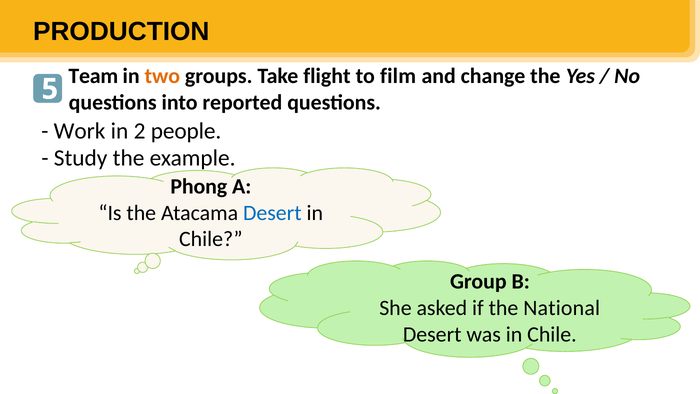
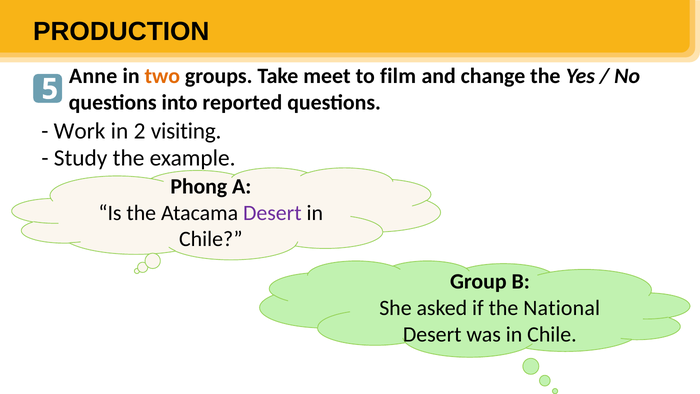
Team: Team -> Anne (93, 76)
flight: flight -> meet (327, 76)
people: people -> visiting (186, 131)
Desert colour: blue -> purple (272, 213)
